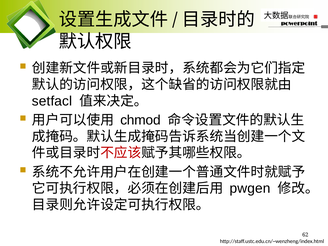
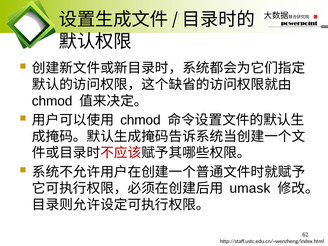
setfacl: setfacl -> chmod (52, 101)
pwgen: pwgen -> umask (250, 188)
